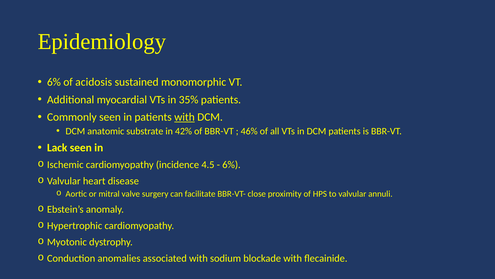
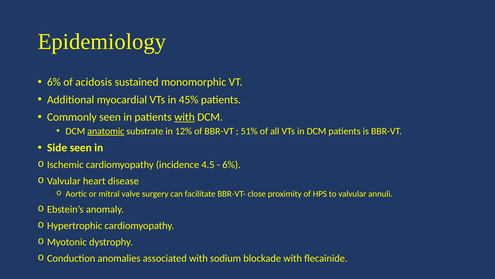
35%: 35% -> 45% (189, 99)
anatomic underline: none -> present (106, 131)
42%: 42% -> 12% (184, 131)
46%: 46% -> 51% (249, 131)
Lack: Lack -> Side (57, 147)
